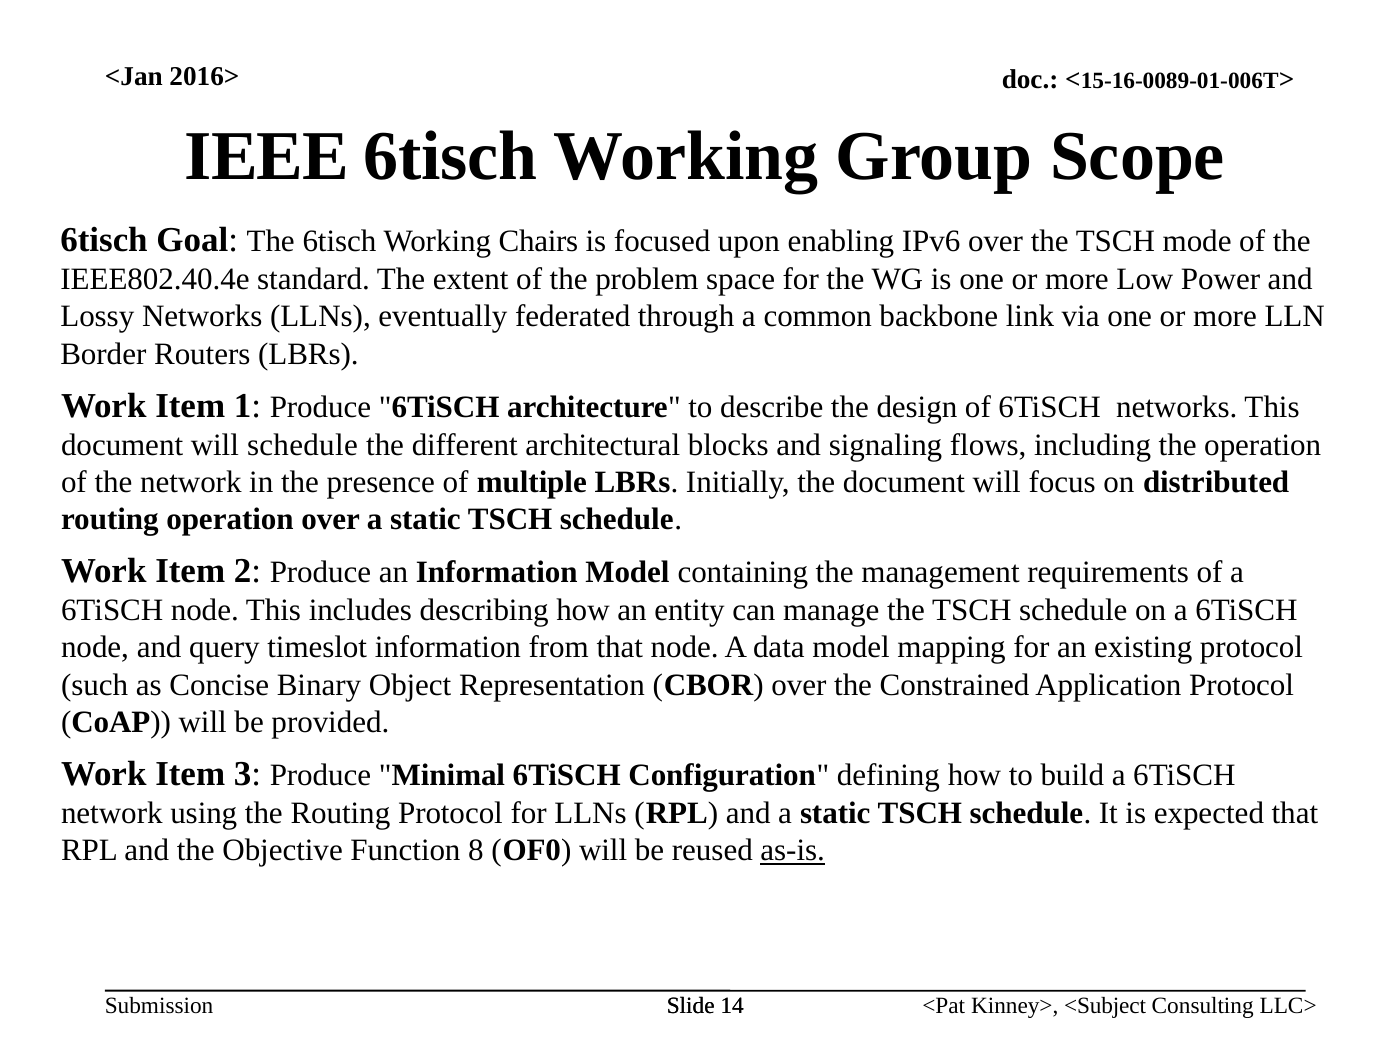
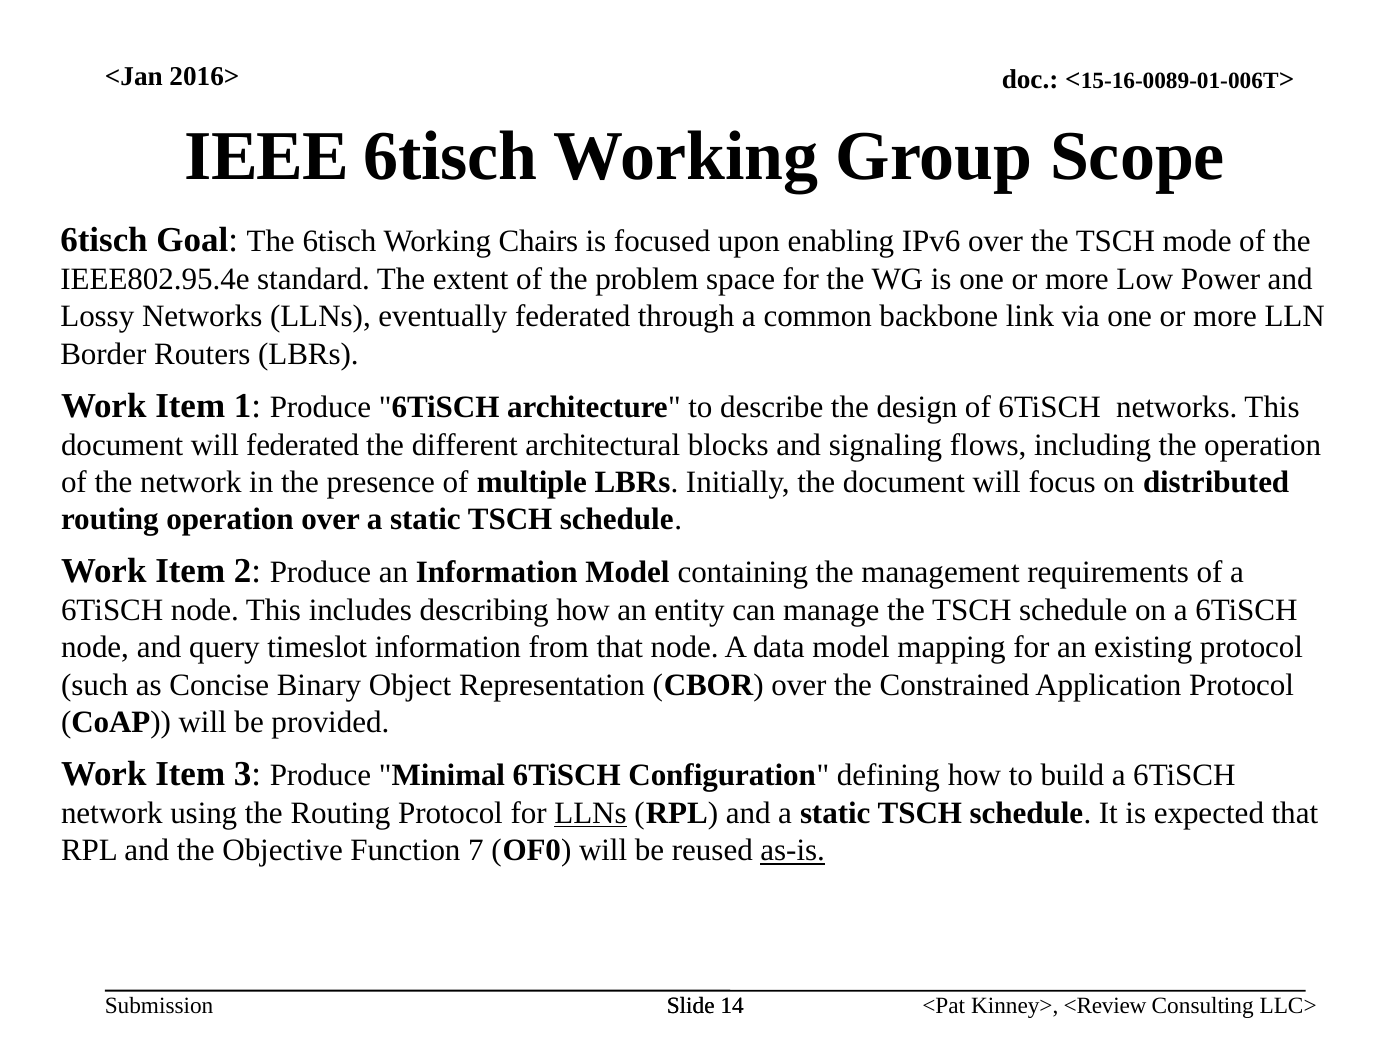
IEEE802.40.4e: IEEE802.40.4e -> IEEE802.95.4e (155, 279)
will schedule: schedule -> federated (303, 445)
LLNs underline: none -> present (591, 813)
8: 8 -> 7 (476, 851)
<Subject: <Subject -> <Review (1105, 1006)
